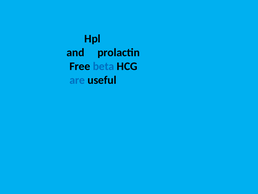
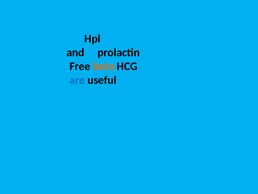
beta colour: blue -> orange (104, 66)
